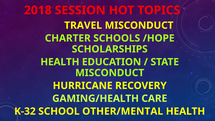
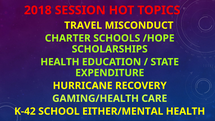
MISCONDUCT: MISCONDUCT -> EXPENDITURE (110, 73)
K-32: K-32 -> K-42 (25, 111)
OTHER/MENTAL: OTHER/MENTAL -> EITHER/MENTAL (123, 111)
